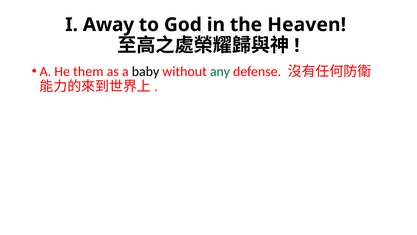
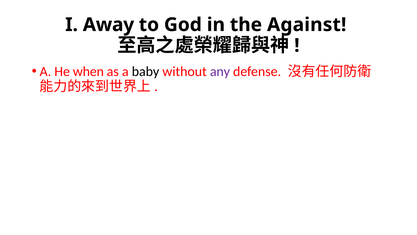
Heaven: Heaven -> Against (307, 25)
them: them -> when (88, 71)
any colour: green -> purple (220, 71)
